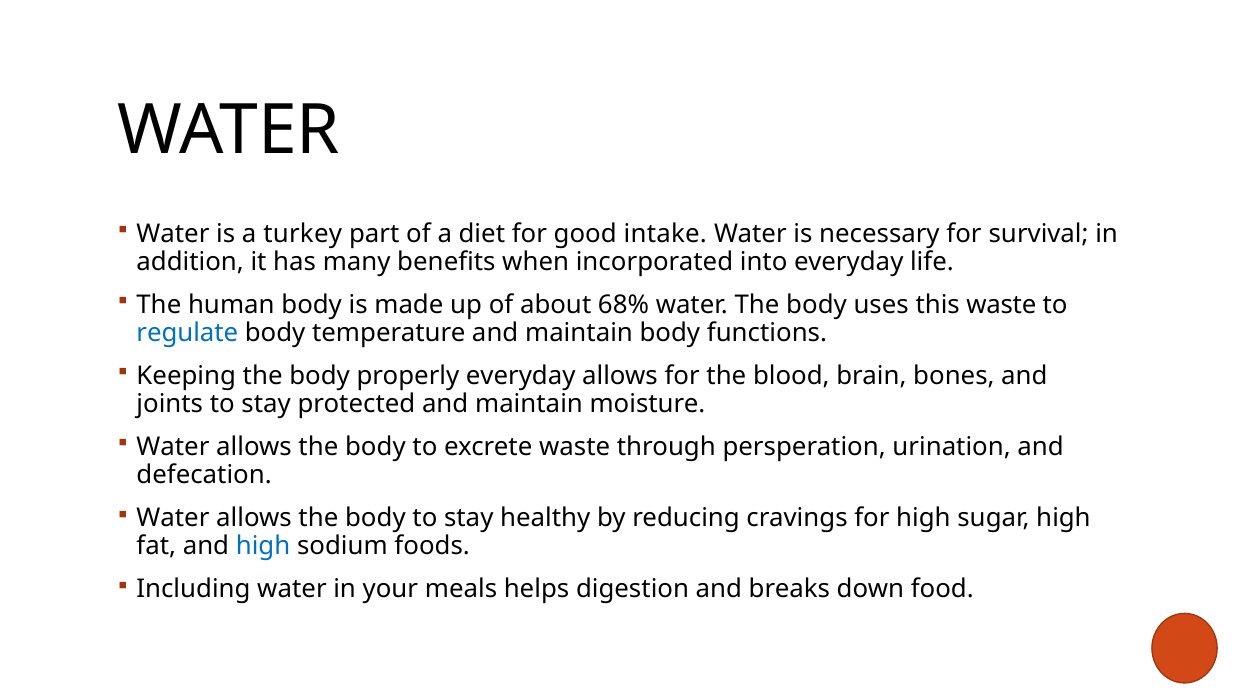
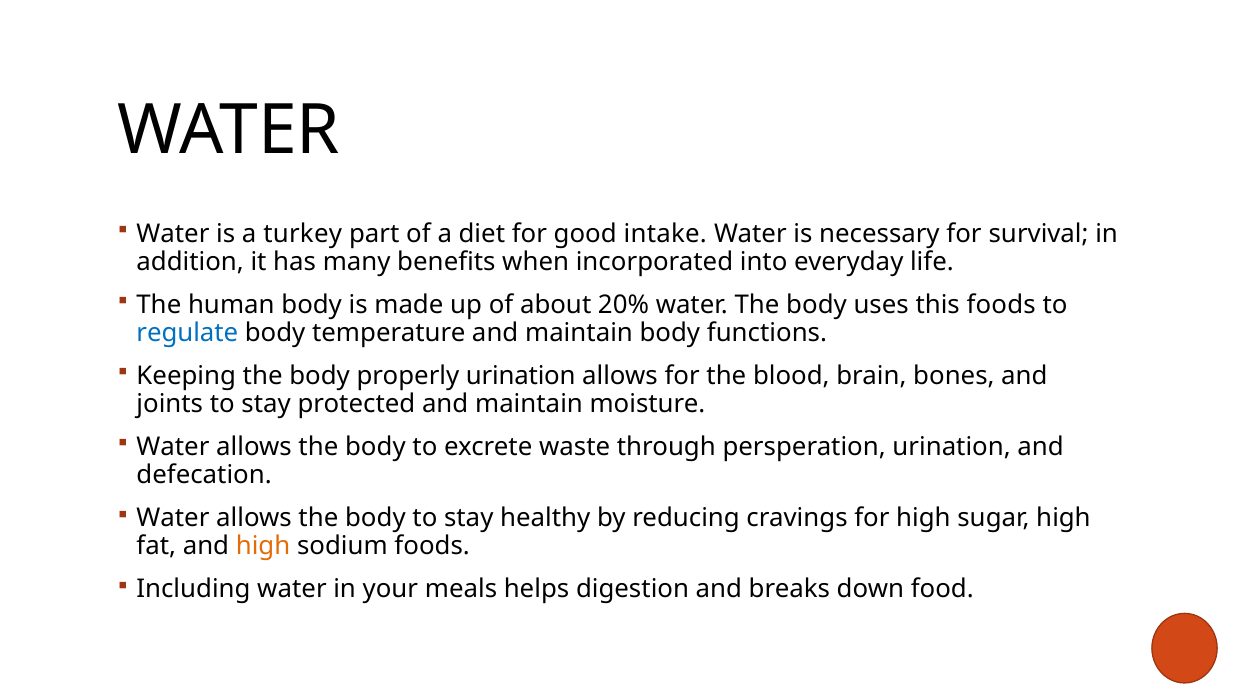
68%: 68% -> 20% (623, 305)
this waste: waste -> foods (1001, 305)
properly everyday: everyday -> urination (521, 376)
high colour: blue -> orange (263, 546)
